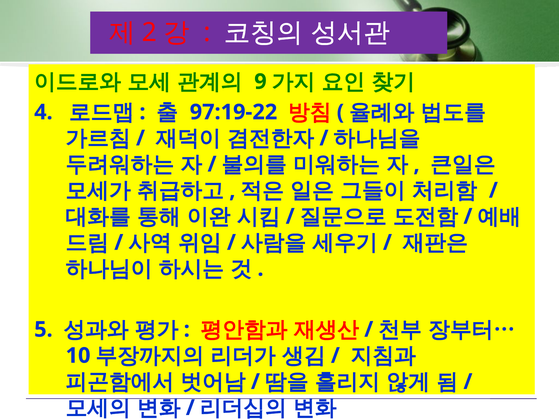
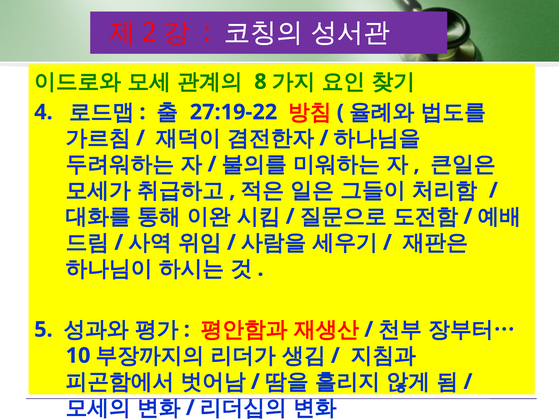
9: 9 -> 8 (260, 82)
97:19-22: 97:19-22 -> 27:19-22 (233, 112)
